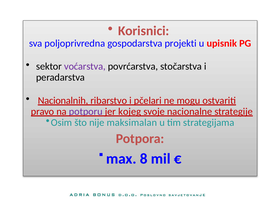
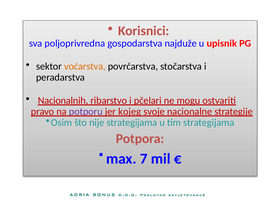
projekti: projekti -> najduže (181, 43)
voćarstva colour: purple -> orange (85, 67)
nije maksimalan: maksimalan -> strategijama (132, 123)
8: 8 -> 7 (144, 159)
